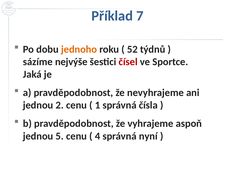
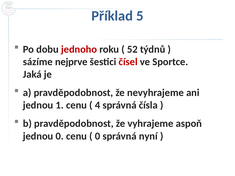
7: 7 -> 5 (140, 16)
jednoho colour: orange -> red (79, 49)
nejvýše: nejvýše -> nejprve (71, 62)
2: 2 -> 1 (60, 105)
1: 1 -> 4 (98, 105)
jednou 5: 5 -> 0 (60, 136)
4: 4 -> 0 (98, 136)
